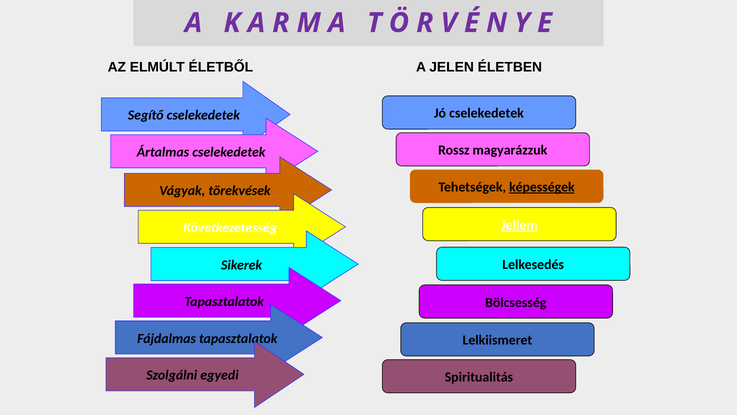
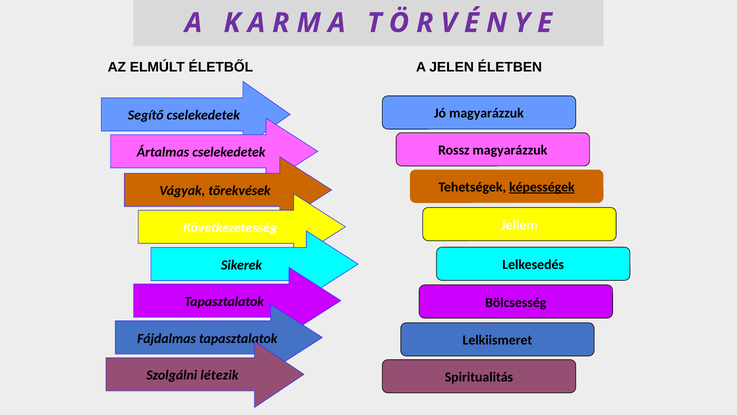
Jó cselekedetek: cselekedetek -> magyarázzuk (486, 113)
Jellem underline: present -> none (519, 225)
egyedi: egyedi -> létezik (219, 375)
